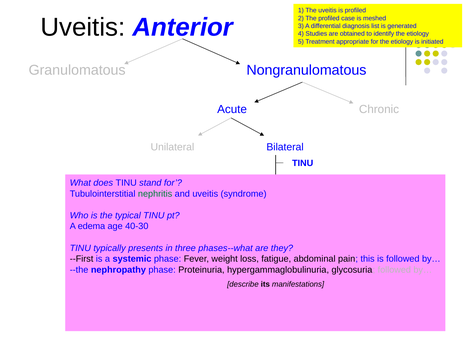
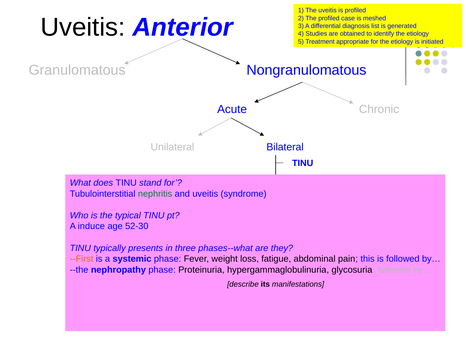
edema: edema -> induce (91, 227)
40-30: 40-30 -> 52-30 (137, 227)
--First colour: black -> orange (82, 259)
